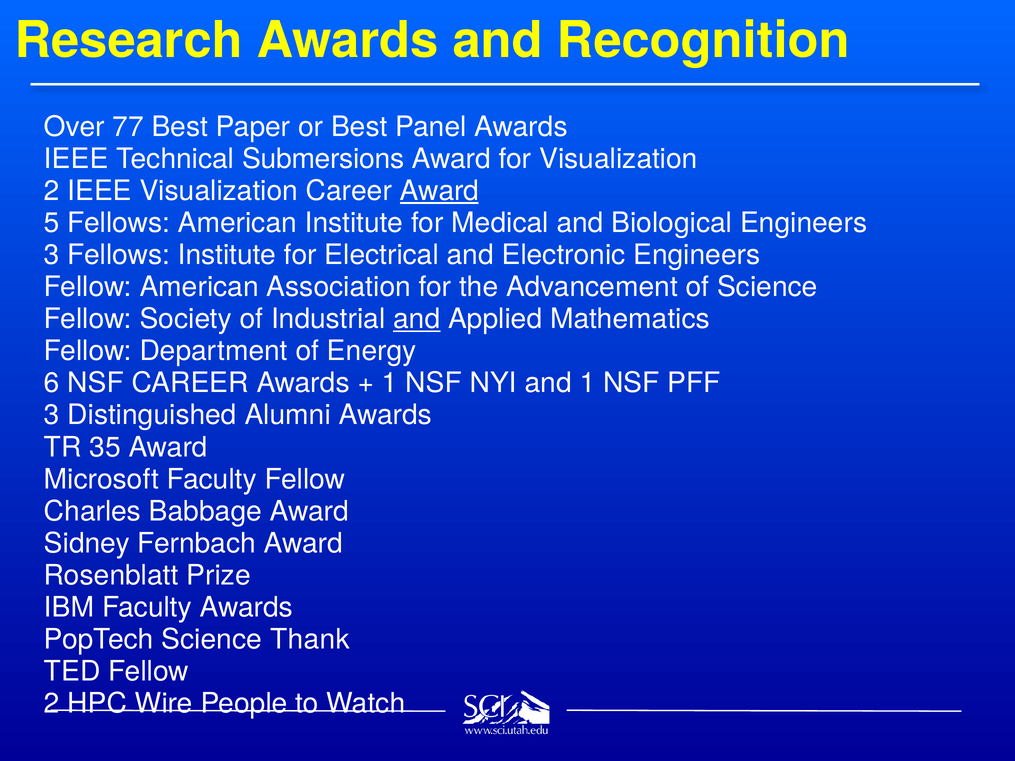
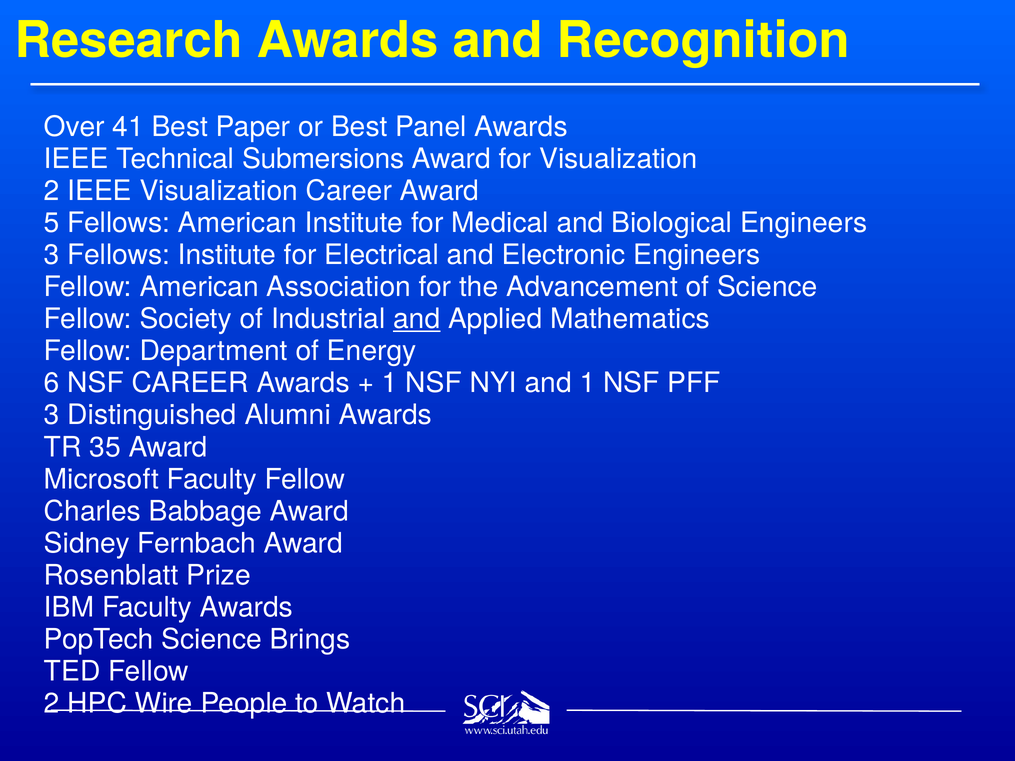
77: 77 -> 41 (128, 127)
Award underline: present -> none (439, 191)
Thank: Thank -> Brings (310, 640)
